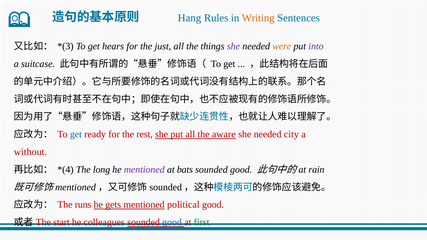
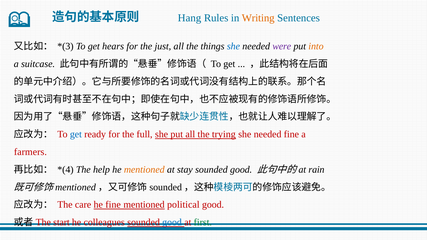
she colour: purple -> blue (233, 46)
were colour: orange -> purple (282, 46)
into colour: purple -> orange (316, 46)
rest: rest -> full (145, 134)
aware: aware -> trying (224, 134)
needed city: city -> fine (291, 134)
without: without -> farmers (30, 152)
long: long -> help (101, 170)
mentioned colour: purple -> orange (144, 170)
bats: bats -> stay (185, 170)
runs: runs -> care (83, 205)
he gets: gets -> fine (113, 205)
